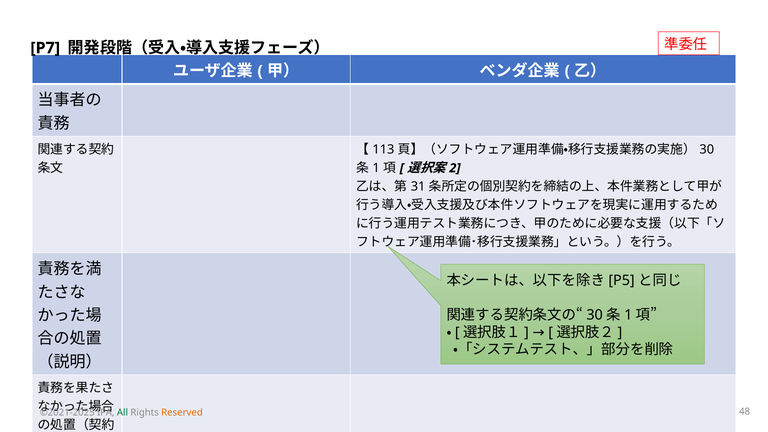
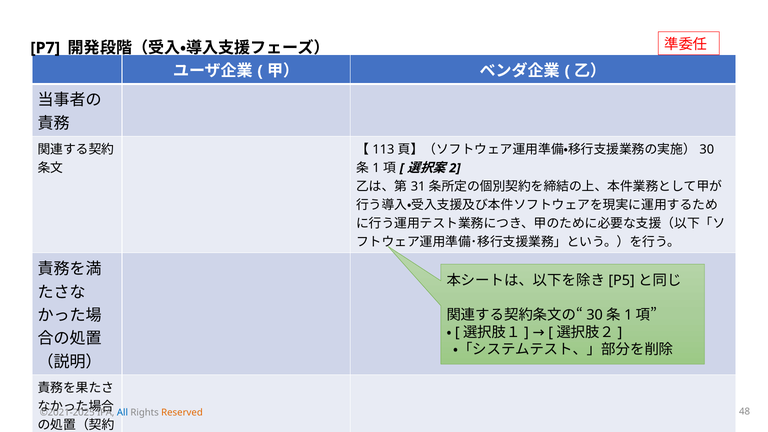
All colour: green -> blue (122, 413)
